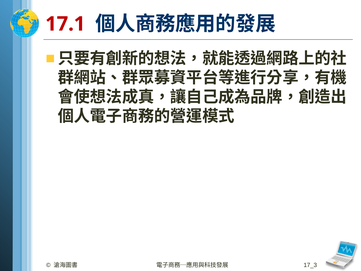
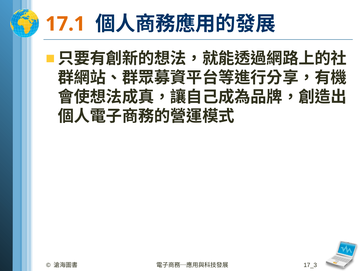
17.1 colour: red -> orange (65, 24)
